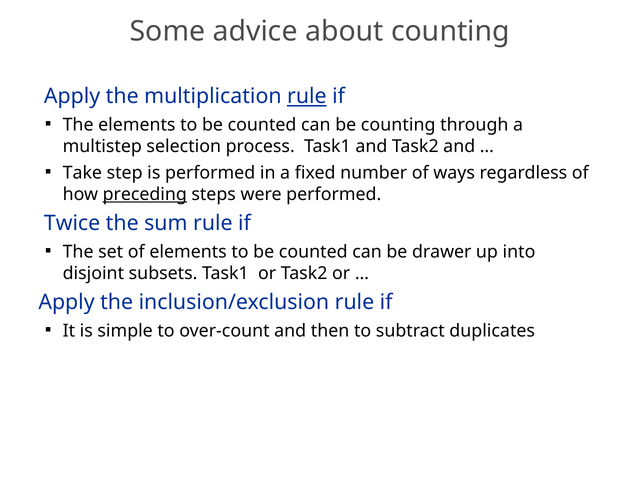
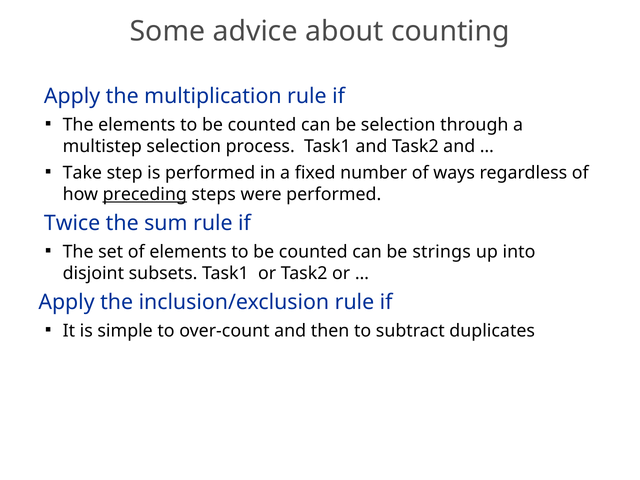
rule underline: present -> none (307, 96)
be counting: counting -> selection (398, 125)
drawer: drawer -> strings (442, 252)
